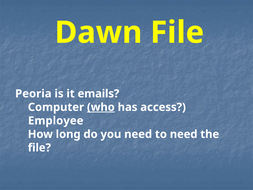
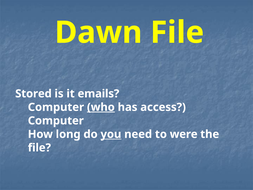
Peoria: Peoria -> Stored (33, 94)
Employee: Employee -> Computer (56, 121)
you underline: none -> present (111, 134)
to need: need -> were (184, 134)
